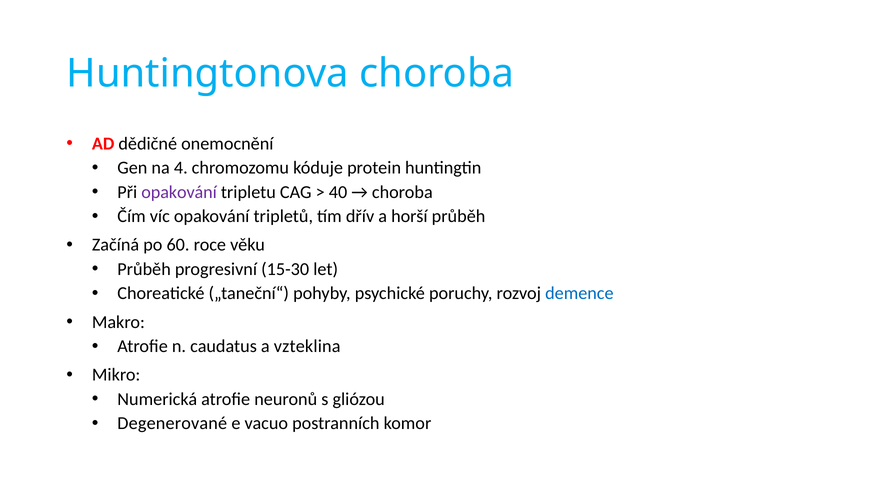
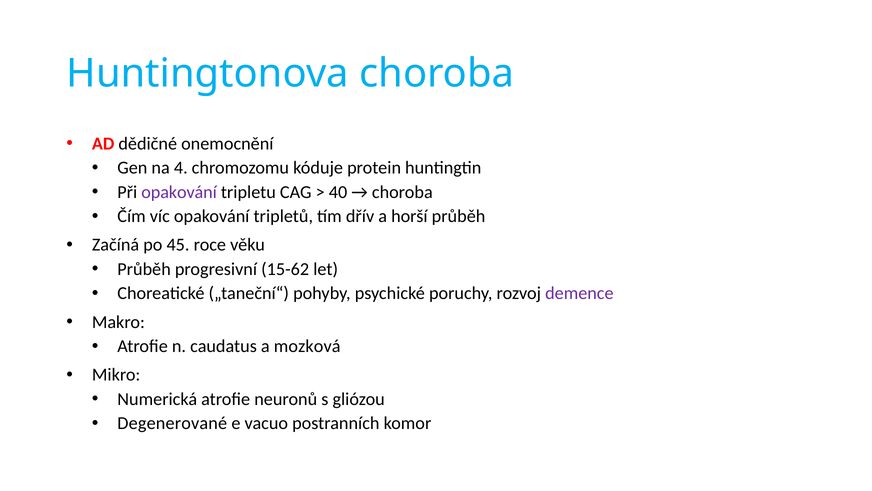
60: 60 -> 45 (178, 245)
15-30: 15-30 -> 15-62 (285, 269)
demence colour: blue -> purple (579, 293)
vzteklina: vzteklina -> mozková (307, 346)
